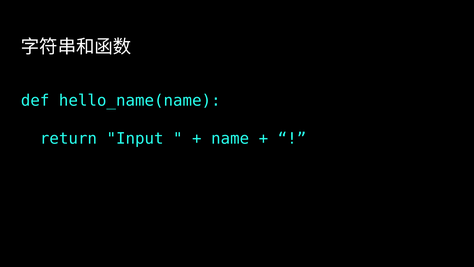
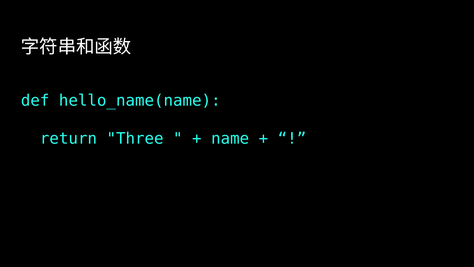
Input: Input -> Three (135, 138)
